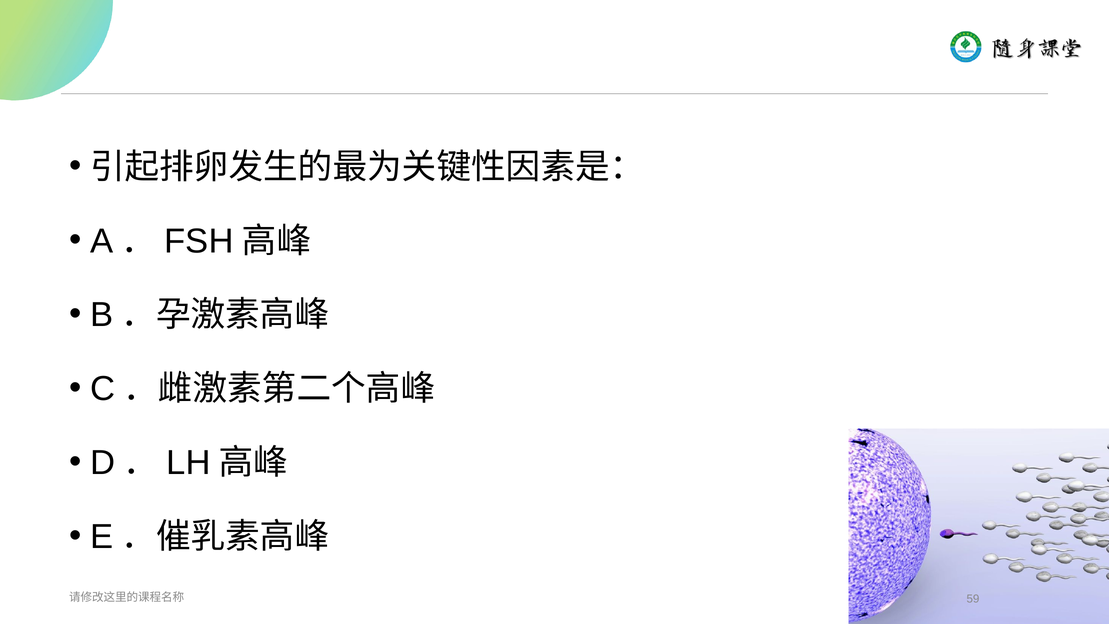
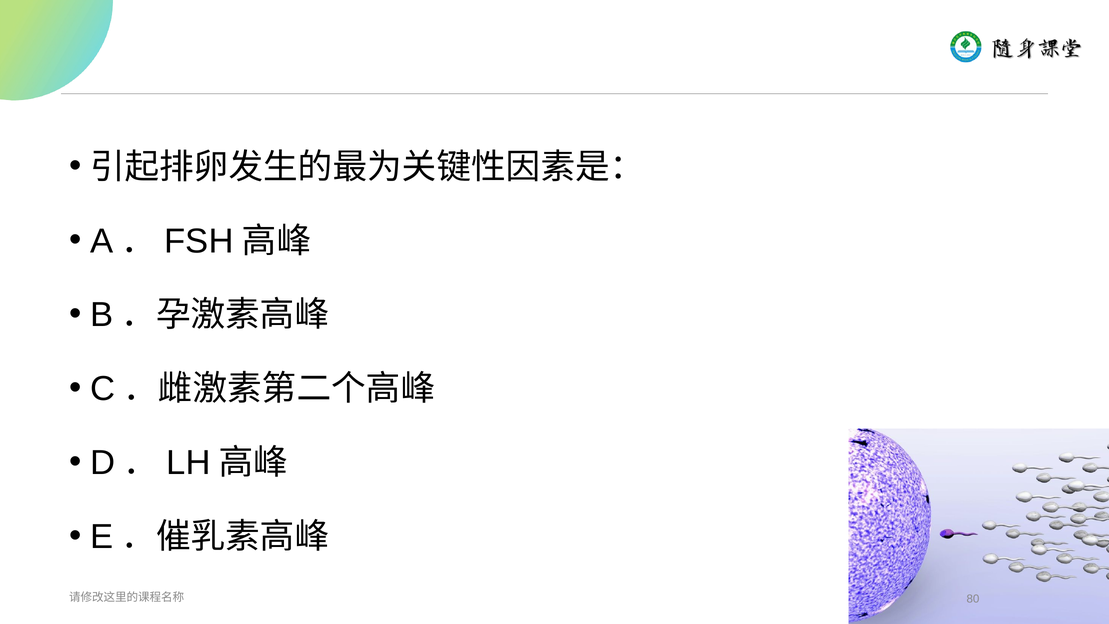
59: 59 -> 80 (973, 599)
